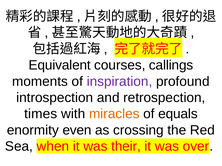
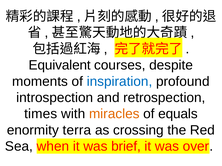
callings: callings -> despite (171, 65)
inspiration colour: purple -> blue (120, 82)
even: even -> terra (77, 130)
their: their -> brief (126, 147)
